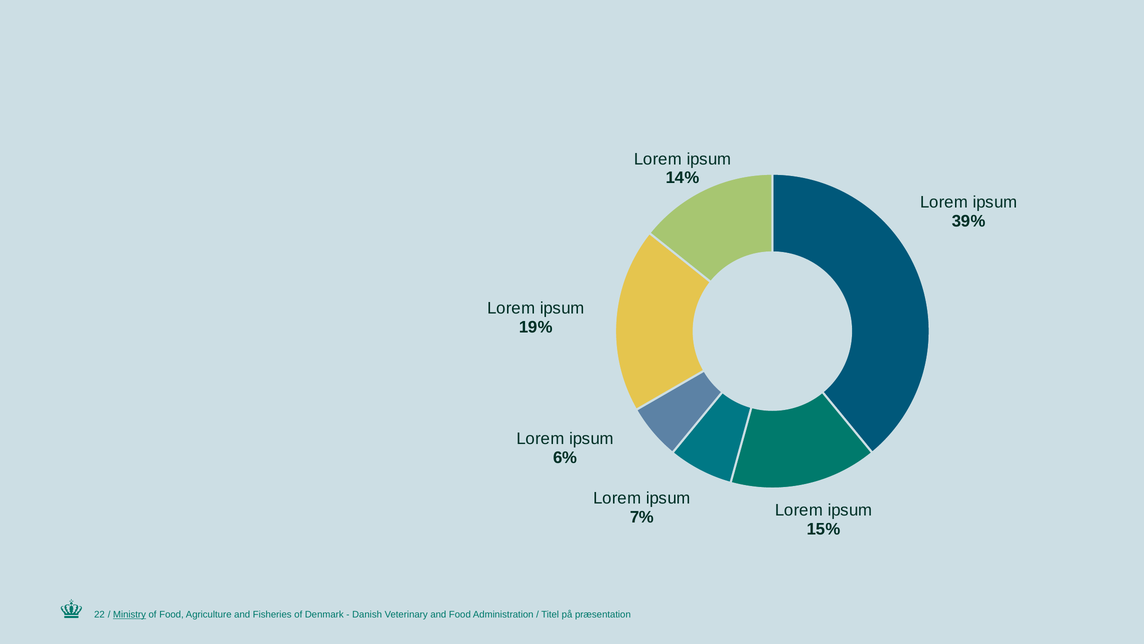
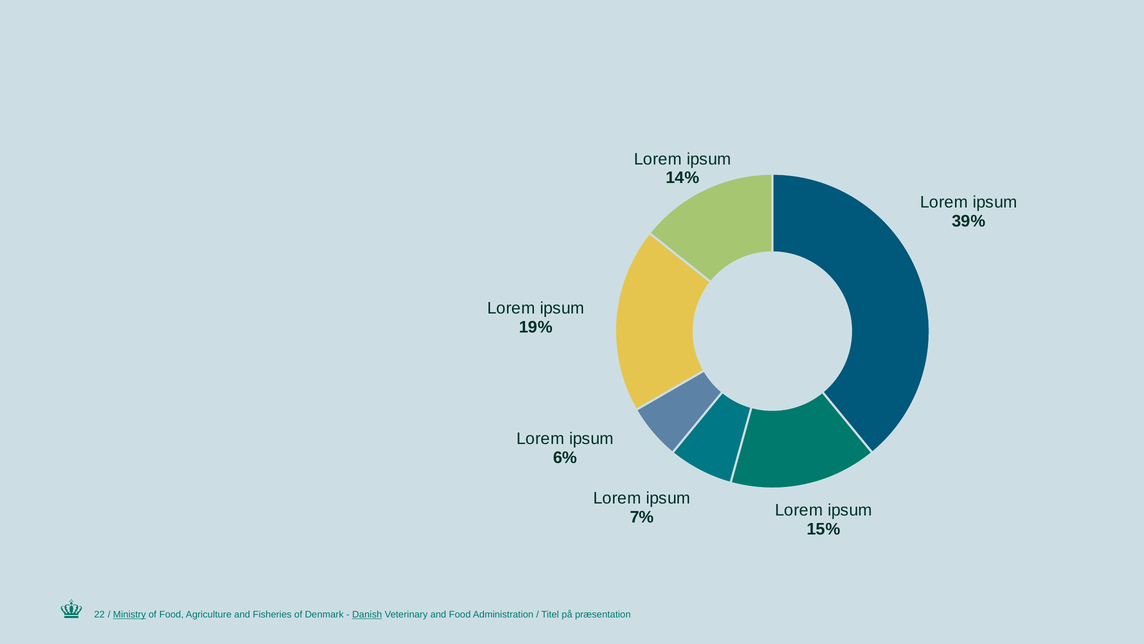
Danish underline: none -> present (367, 614)
